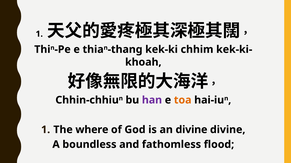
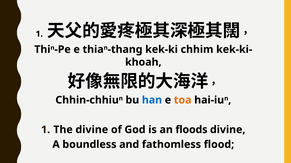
han colour: purple -> blue (152, 100)
The where: where -> divine (92, 130)
an divine: divine -> floods (191, 130)
